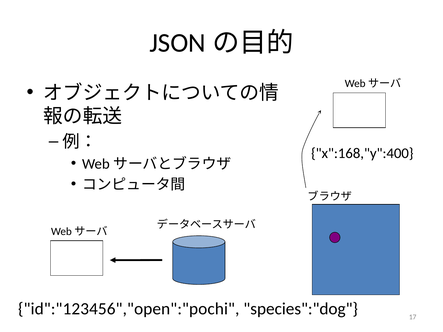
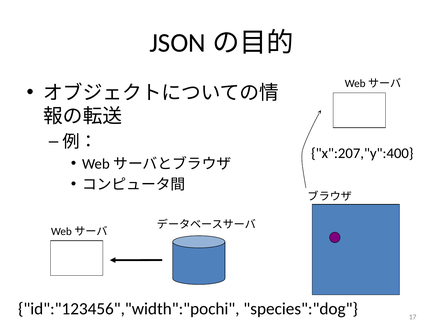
x":168,"y":400: x":168,"y":400 -> x":207,"y":400 (362, 153)
id":"123456","open":"pochi: id":"123456","open":"pochi -> id":"123456","width":"pochi (129, 309)
